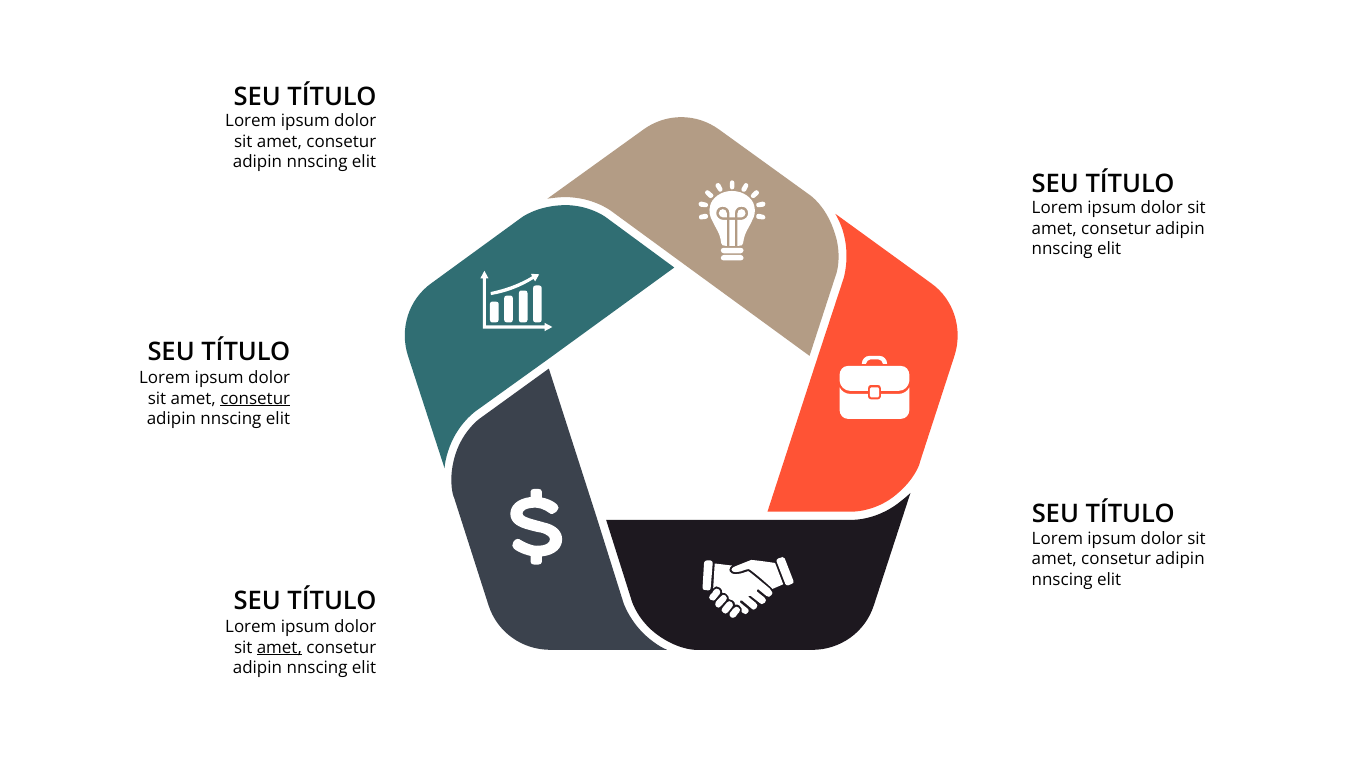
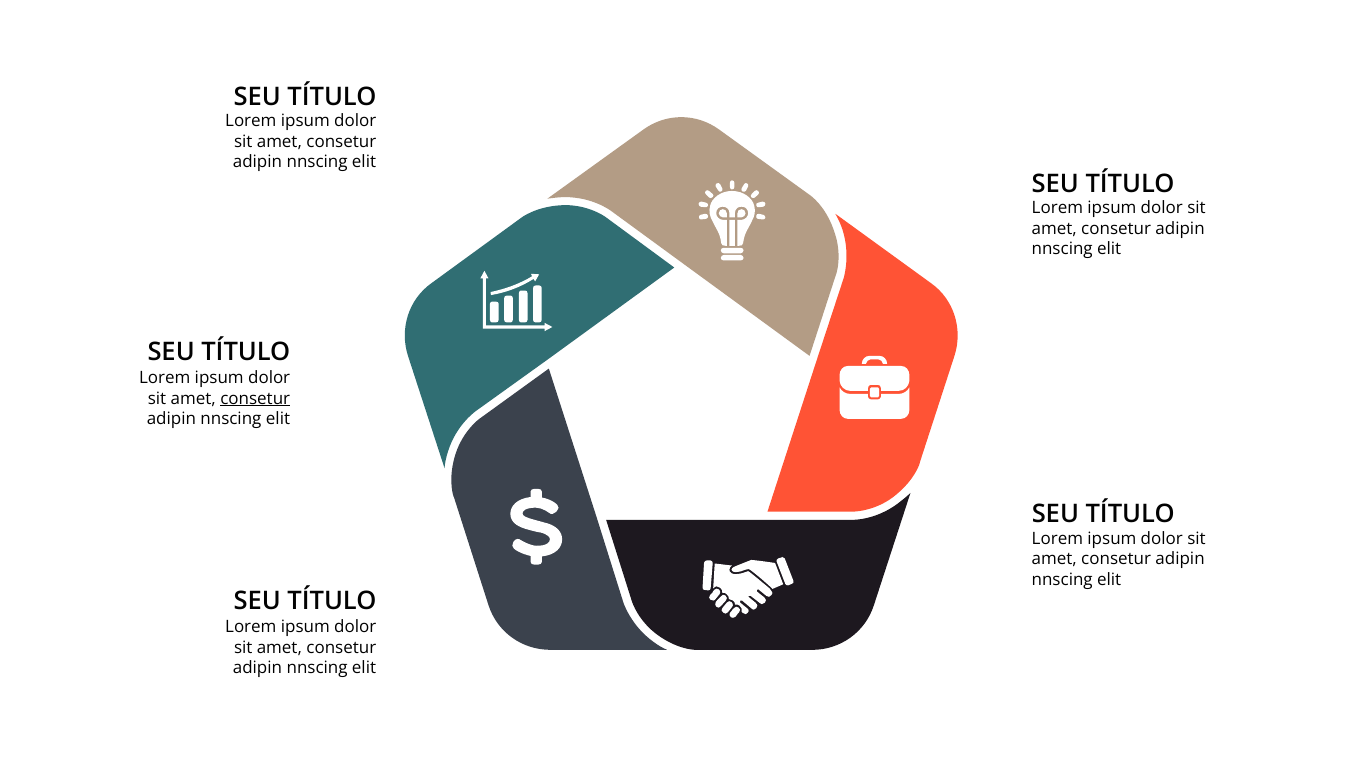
amet underline: present -> none (279, 648)
